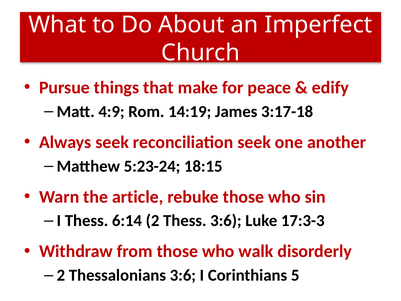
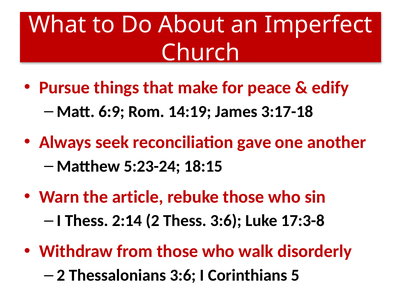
4:9: 4:9 -> 6:9 (112, 111)
reconciliation seek: seek -> gave (254, 142)
6:14: 6:14 -> 2:14 (127, 221)
17:3-3: 17:3-3 -> 17:3-8 (303, 221)
